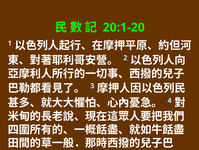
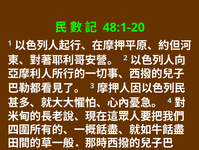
20:1-20: 20:1-20 -> 48:1-20 (124, 27)
